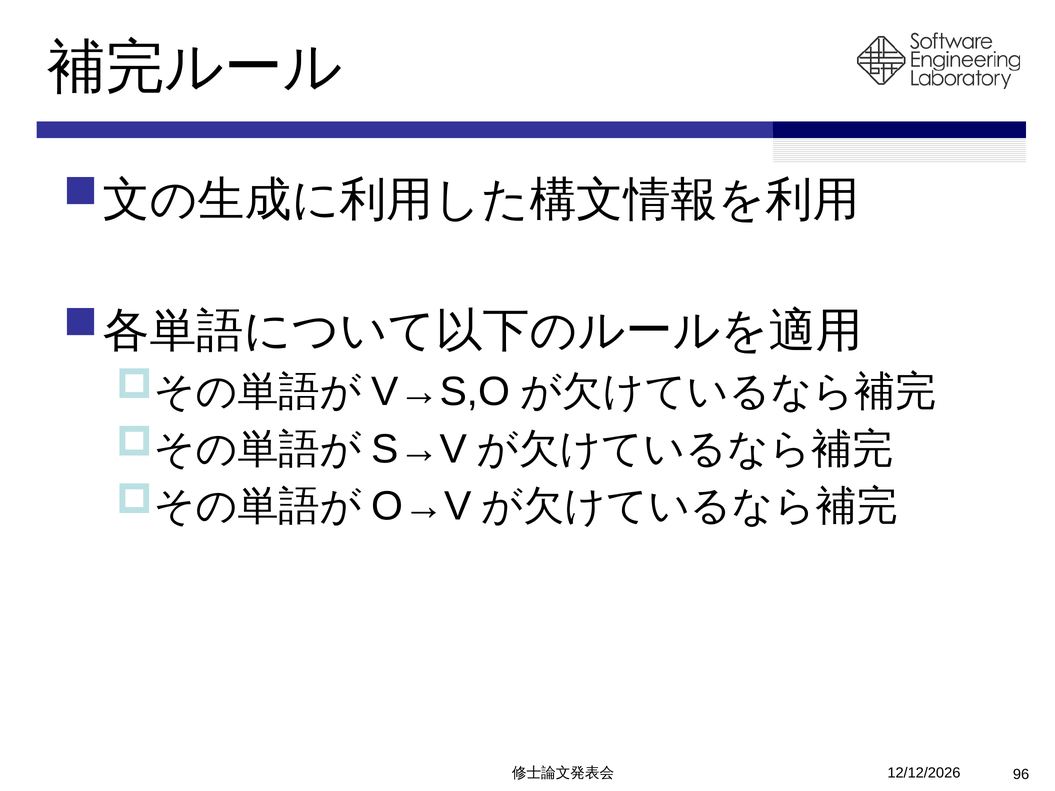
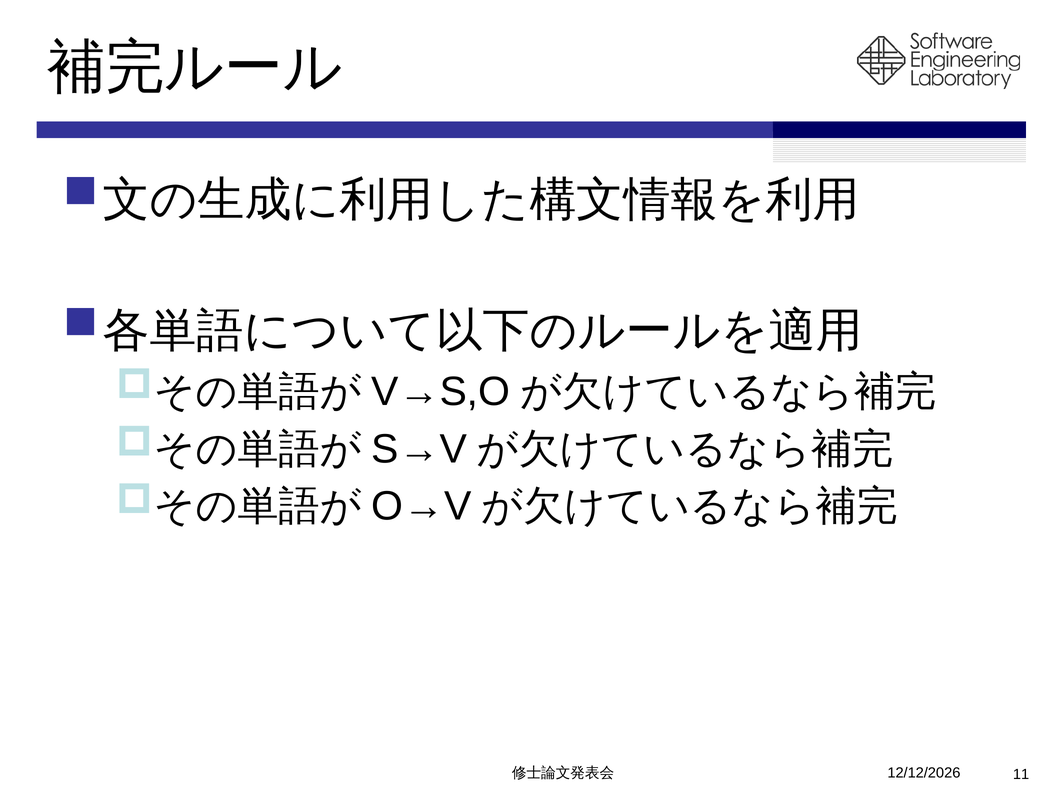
96: 96 -> 11 (1021, 775)
